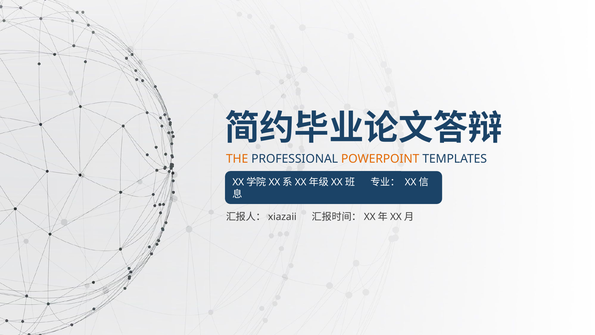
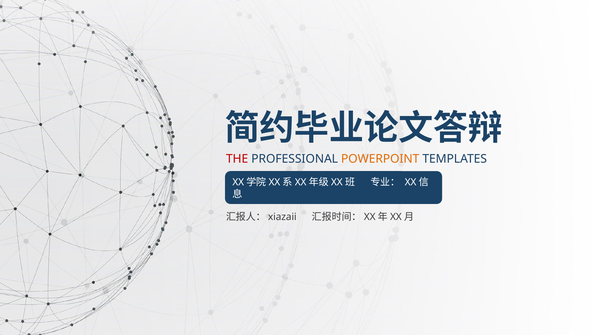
THE colour: orange -> red (237, 159)
